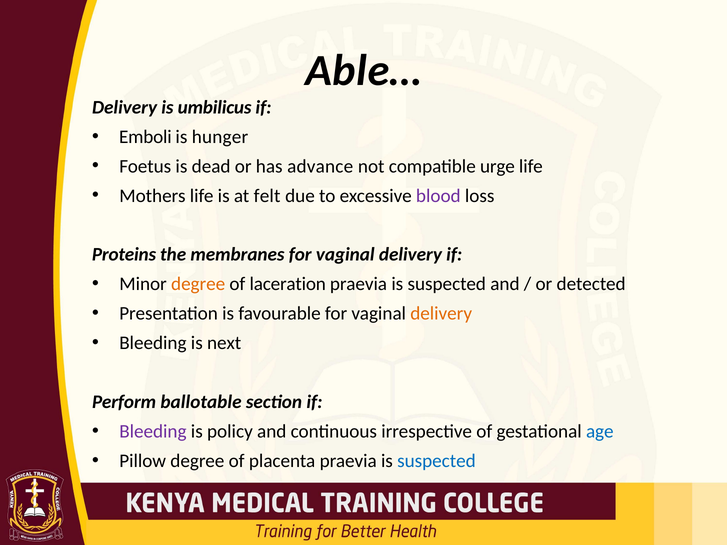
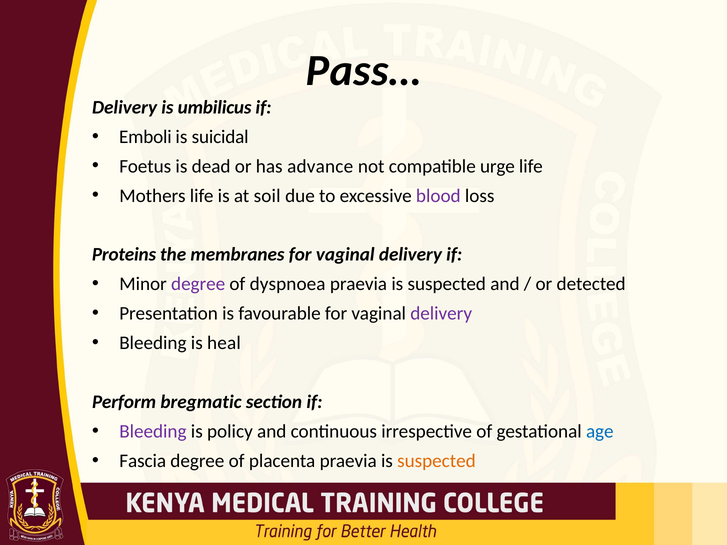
Able…: Able… -> Pass… (363, 70)
hunger: hunger -> suicidal (220, 137)
felt: felt -> soil (267, 196)
degree colour: orange -> purple (198, 284)
laceration: laceration -> dyspnoea (288, 284)
delivery colour: orange -> purple (441, 314)
next: next -> heal (224, 343)
ballotable: ballotable -> bregmatic (201, 402)
Pillow: Pillow -> Fascia (143, 461)
suspected colour: blue -> orange (436, 461)
